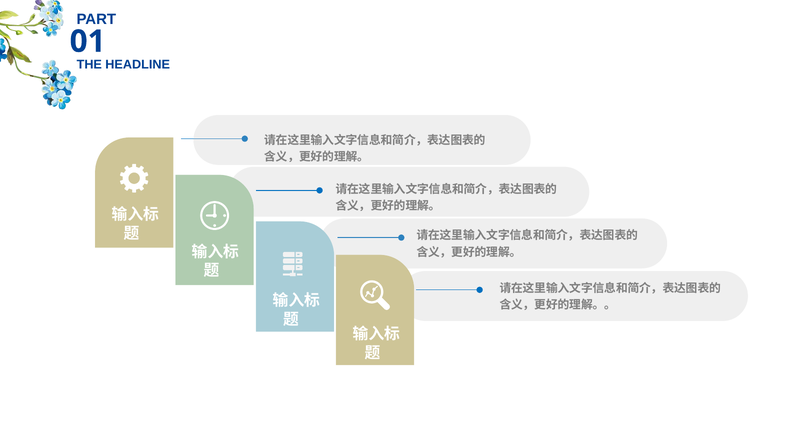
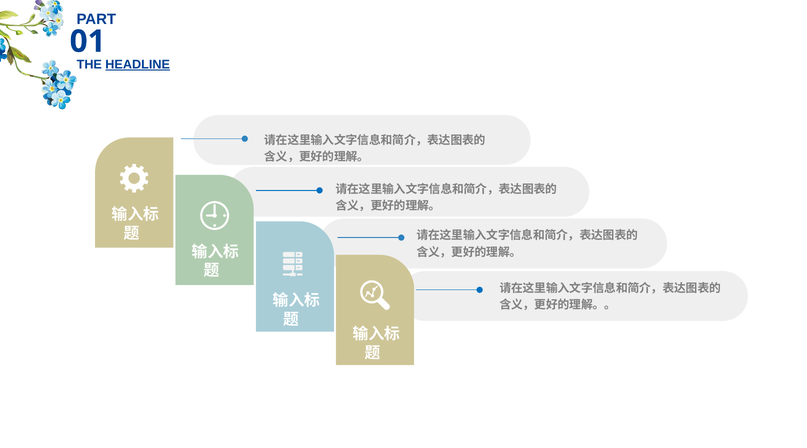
HEADLINE underline: none -> present (138, 65)
